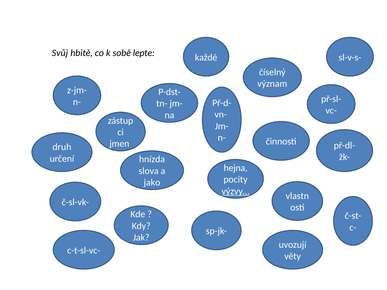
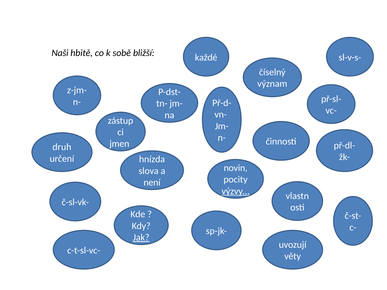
Svůj: Svůj -> Naši (60, 53)
lepte: lepte -> bližší (144, 53)
hejna: hejna -> novin (236, 168)
jako: jako -> není (152, 183)
Jak underline: none -> present (141, 238)
